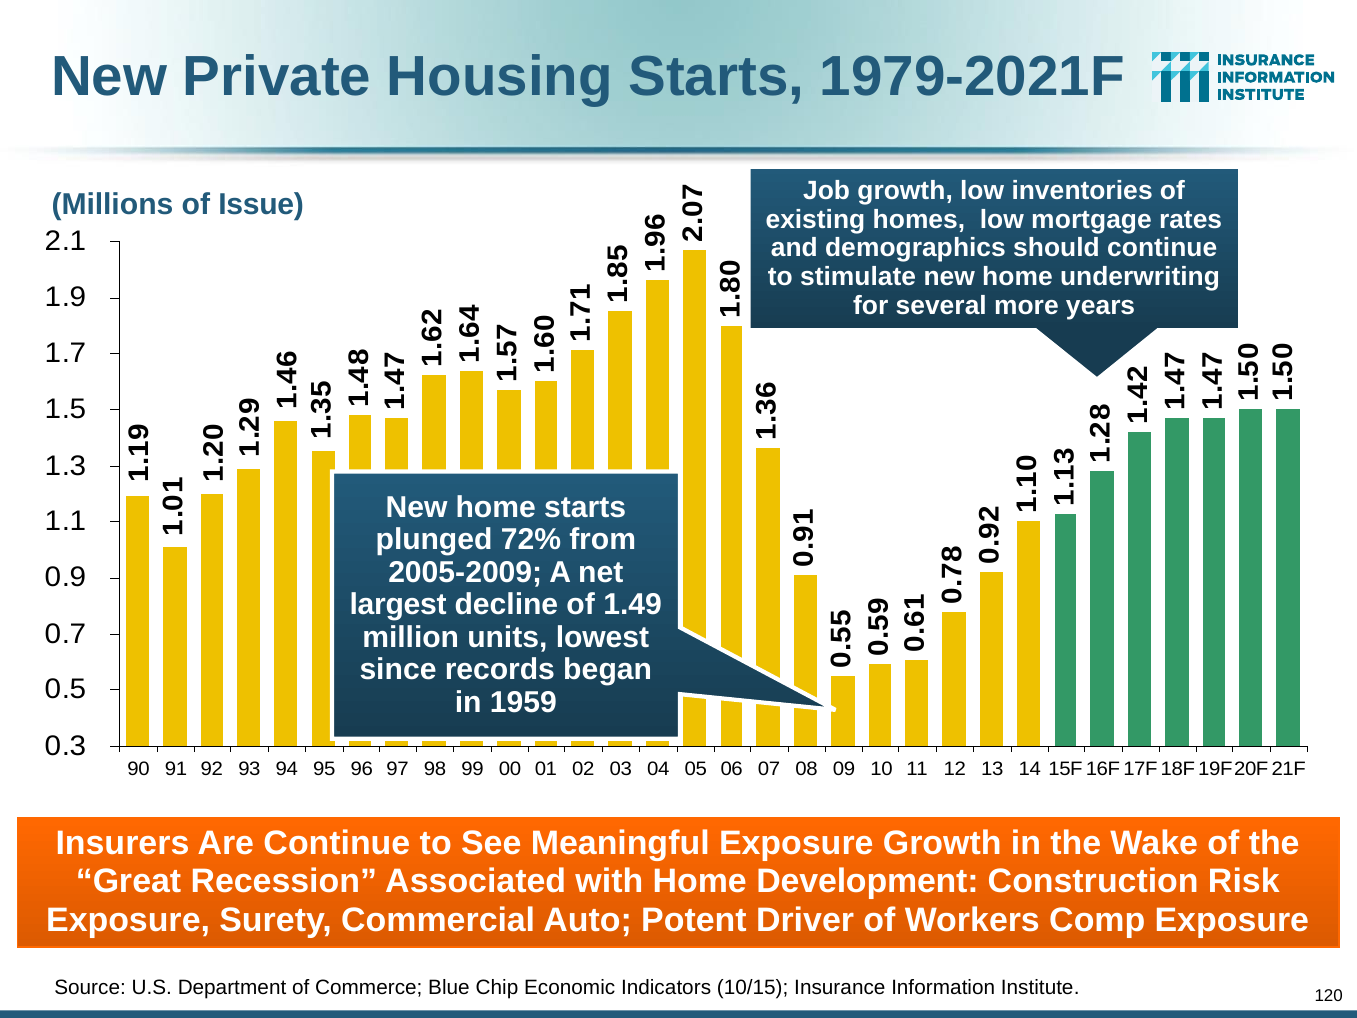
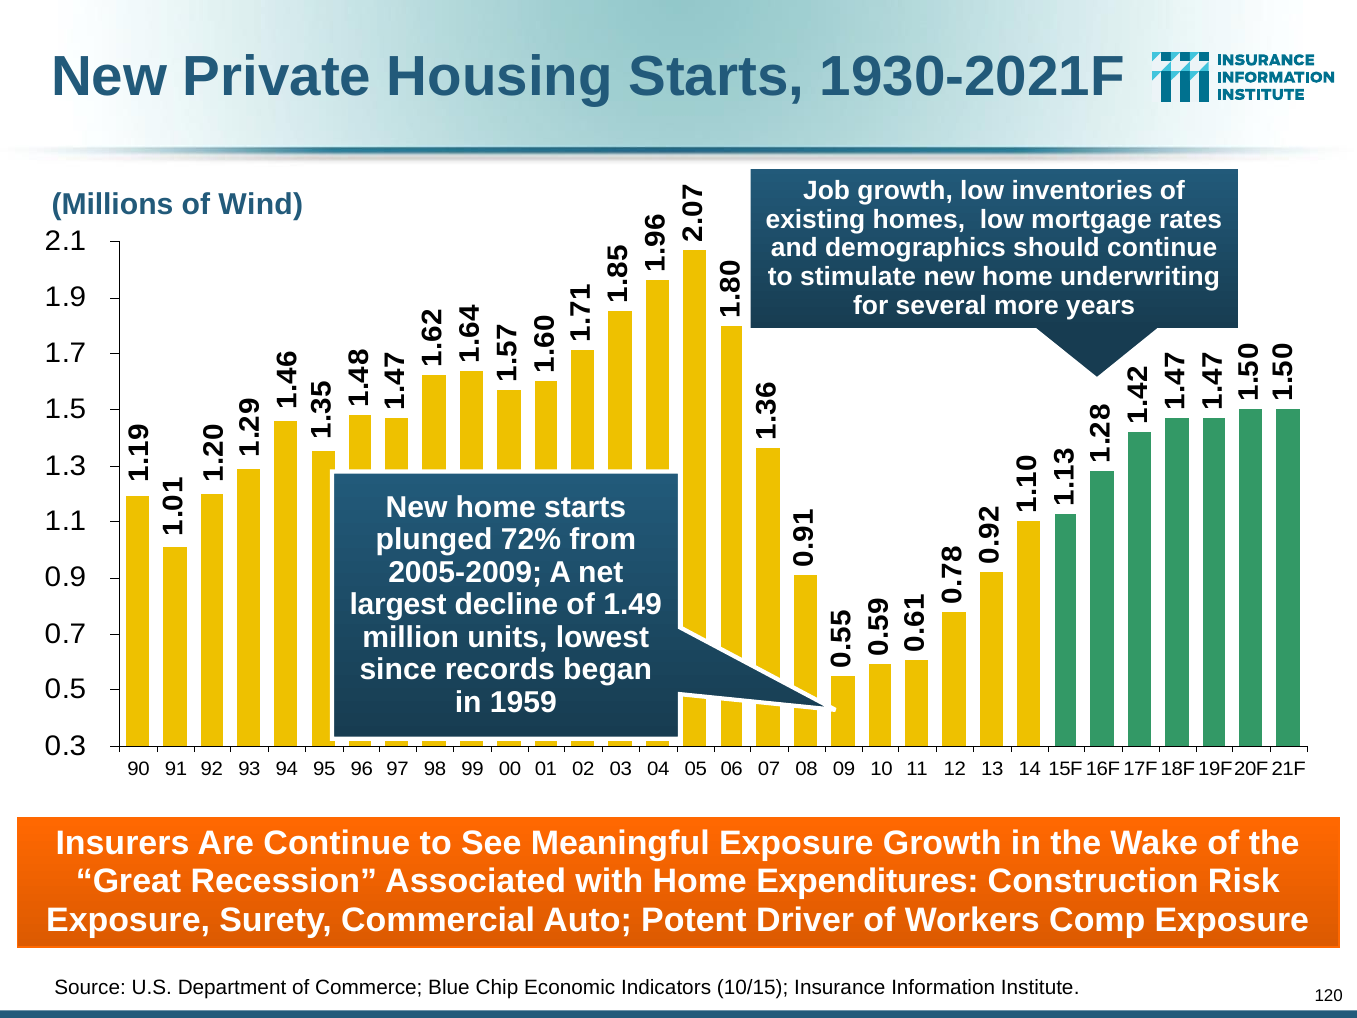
1979-2021F: 1979-2021F -> 1930-2021F (972, 77)
Issue: Issue -> Wind (261, 204)
Development: Development -> Expenditures (868, 881)
